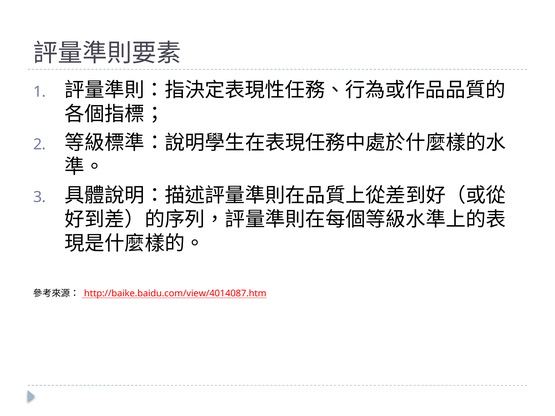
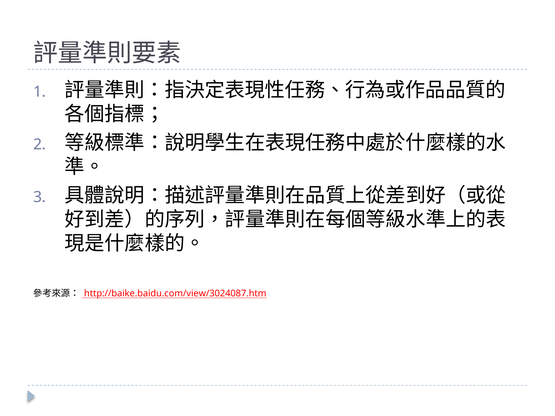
http://baike.baidu.com/view/4014087.htm: http://baike.baidu.com/view/4014087.htm -> http://baike.baidu.com/view/3024087.htm (175, 294)
